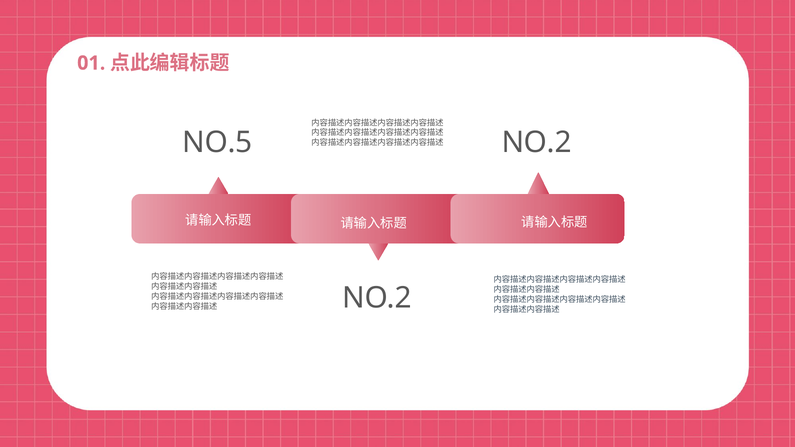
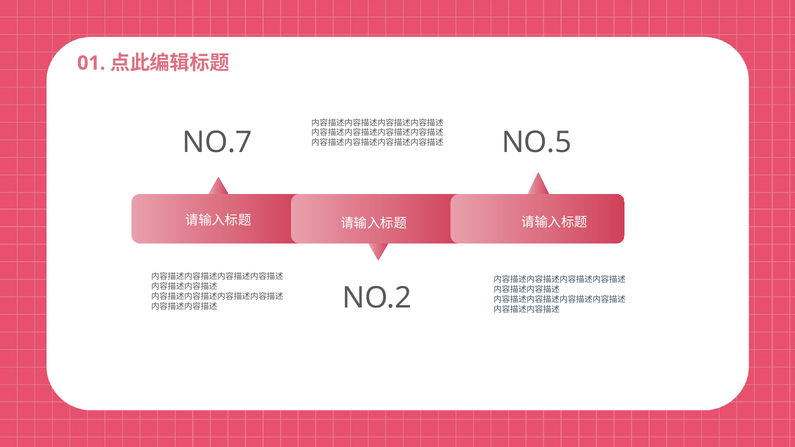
NO.2: NO.2 -> NO.5 (537, 142)
NO.5: NO.5 -> NO.7 (217, 143)
